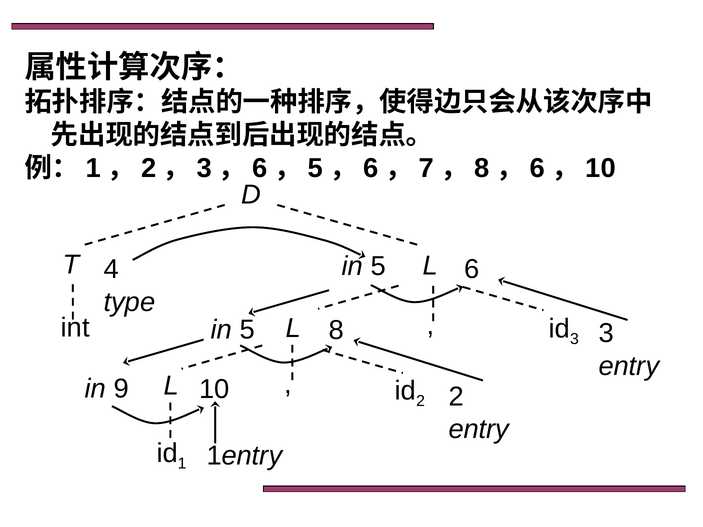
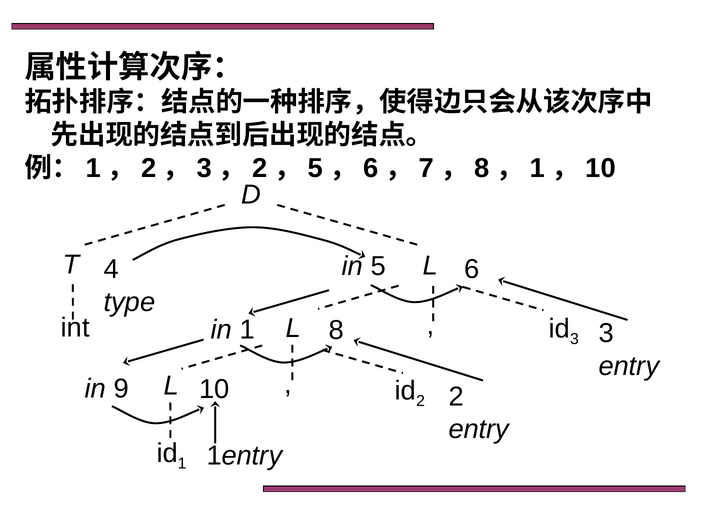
6: 6 -> 2 (260, 168)
6: 6 -> 1 (538, 168)
5: 5 -> 1 (247, 330)
